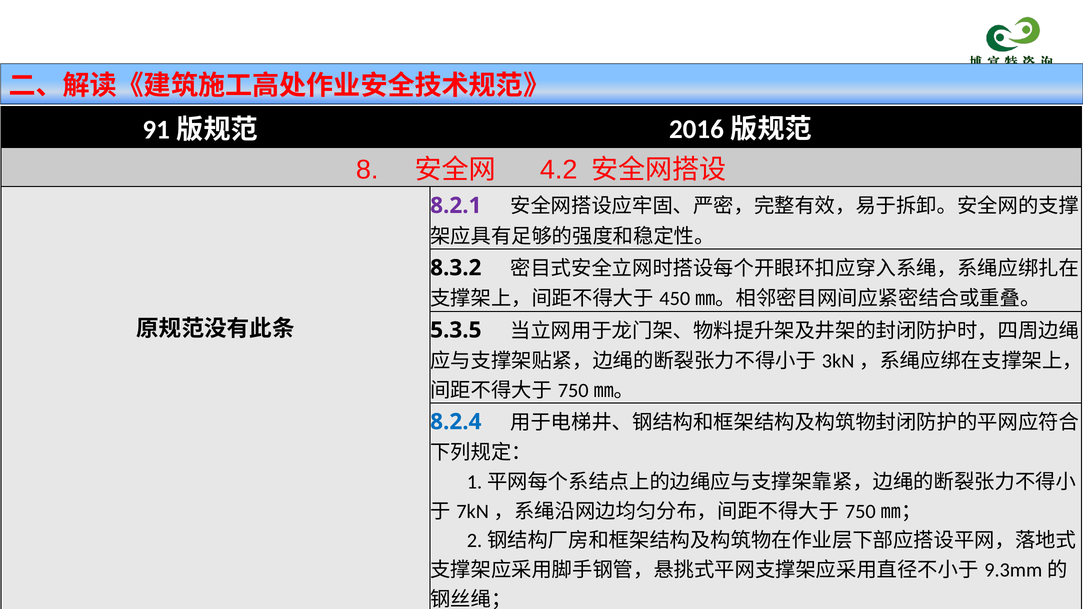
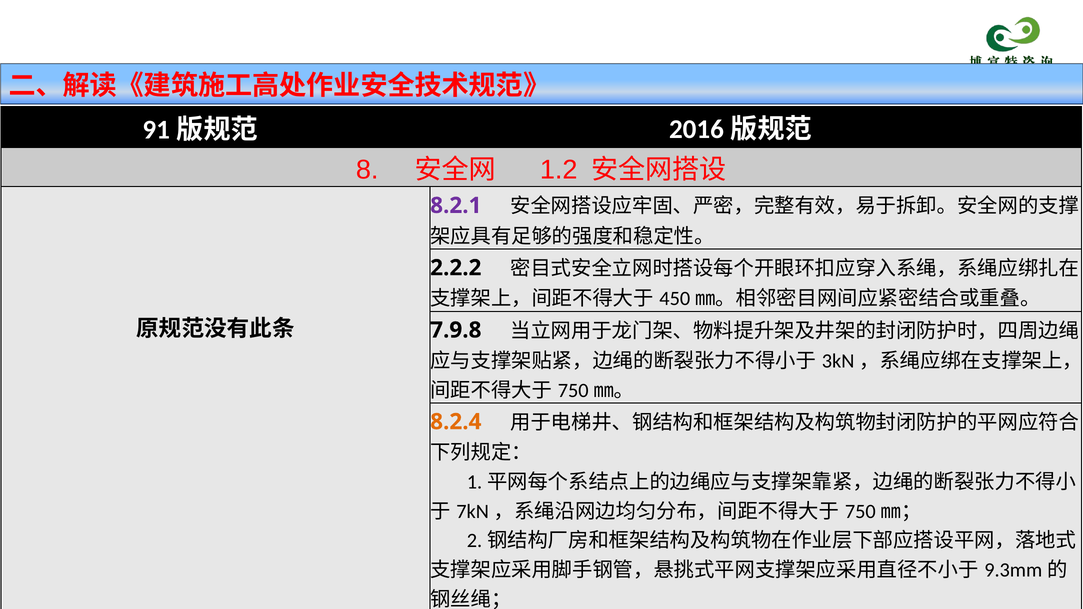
4.2: 4.2 -> 1.2 (559, 170)
8.3.2: 8.3.2 -> 2.2.2 (456, 268)
5.3.5: 5.3.5 -> 7.9.8 (456, 330)
8.2.4 colour: blue -> orange (456, 422)
